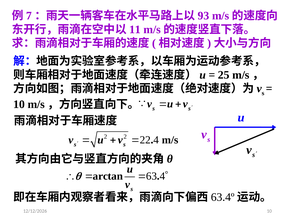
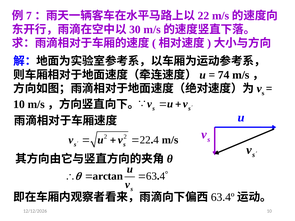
93: 93 -> 22 (203, 16)
11: 11 -> 30 (135, 29)
25: 25 -> 74 (224, 75)
